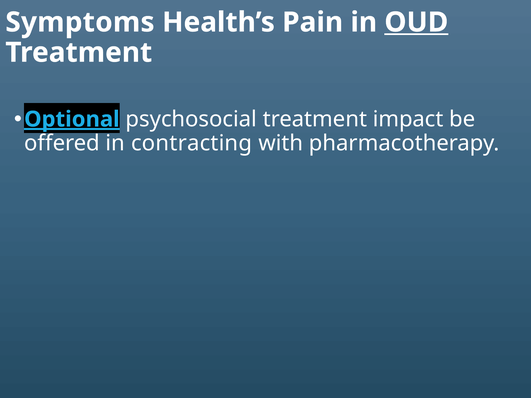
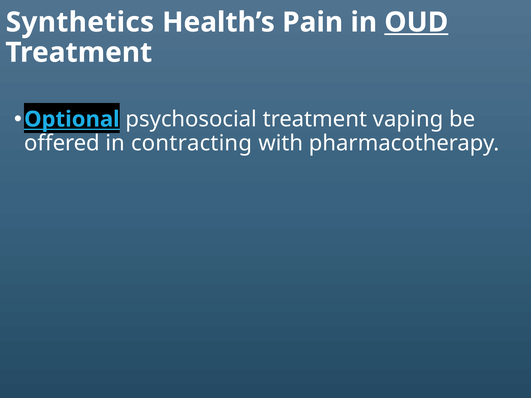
Symptoms: Symptoms -> Synthetics (80, 22)
Optional underline: present -> none (72, 119)
impact: impact -> vaping (408, 119)
